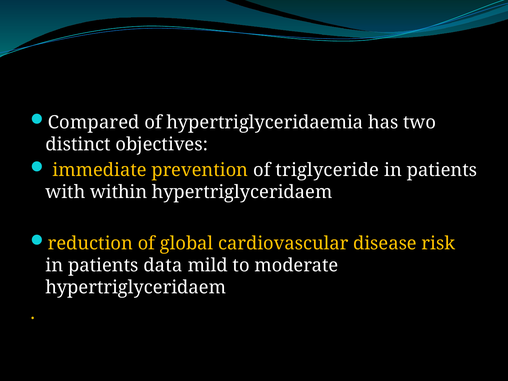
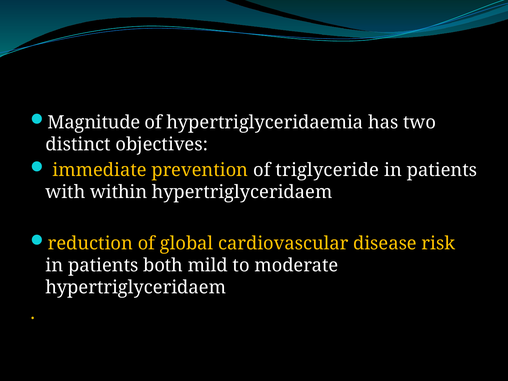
Compared: Compared -> Magnitude (94, 122)
data: data -> both (163, 265)
